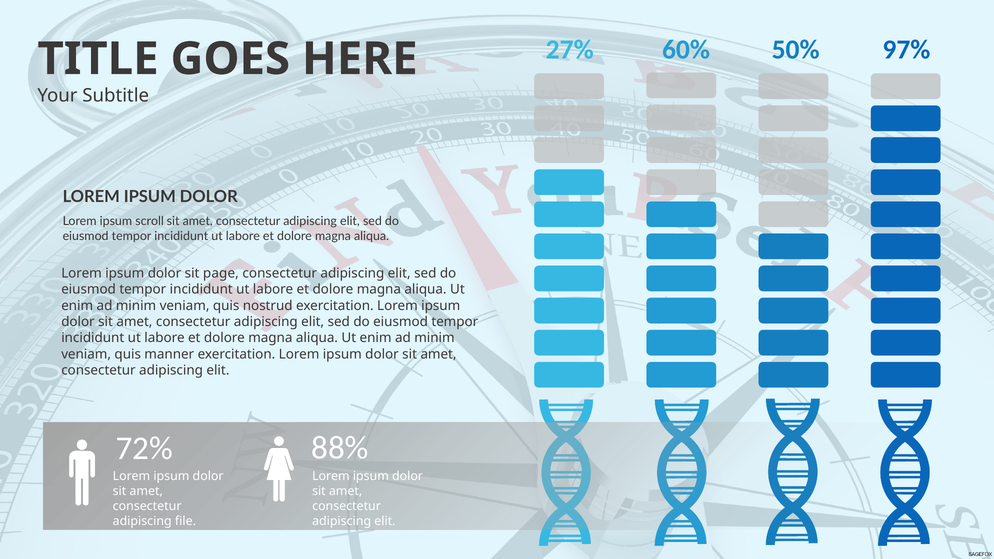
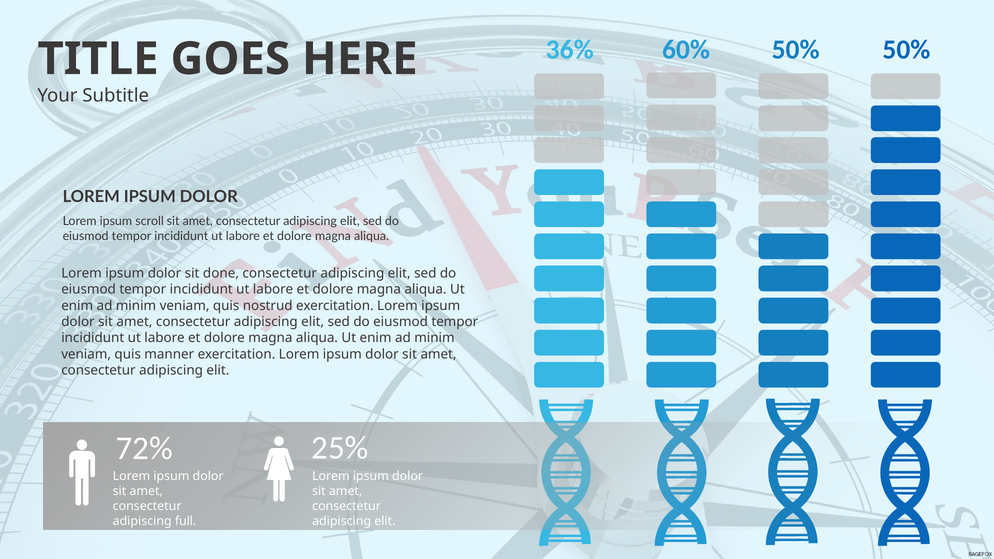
27%: 27% -> 36% (570, 50)
50% 97%: 97% -> 50% (906, 50)
page: page -> done (221, 273)
88%: 88% -> 25% (340, 448)
file: file -> full (186, 521)
